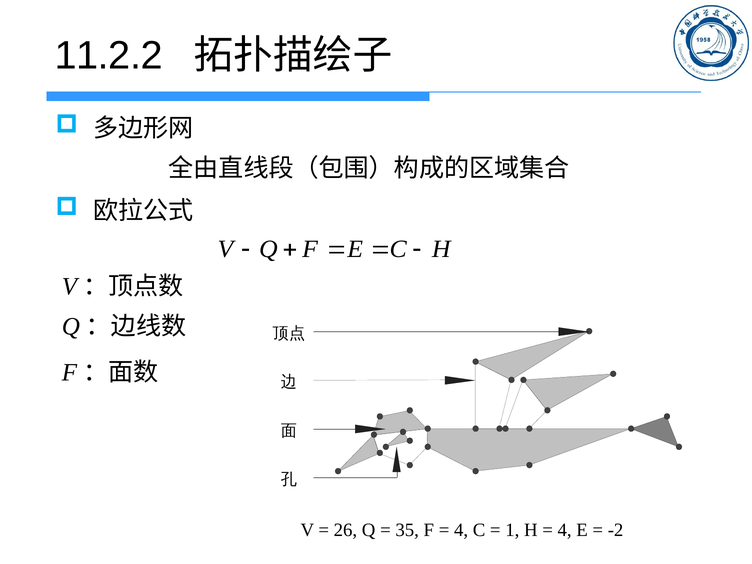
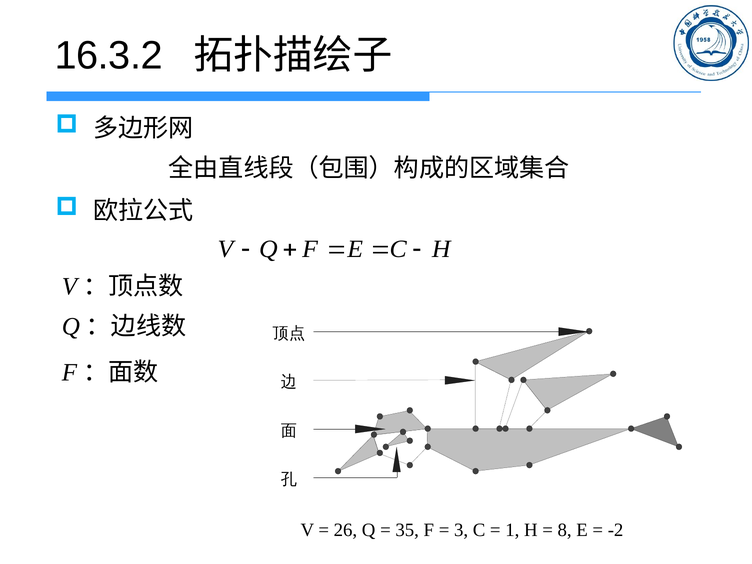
11.2.2: 11.2.2 -> 16.3.2 (109, 56)
4: 4 -> 3 (461, 530)
4: 4 -> 8 (565, 530)
